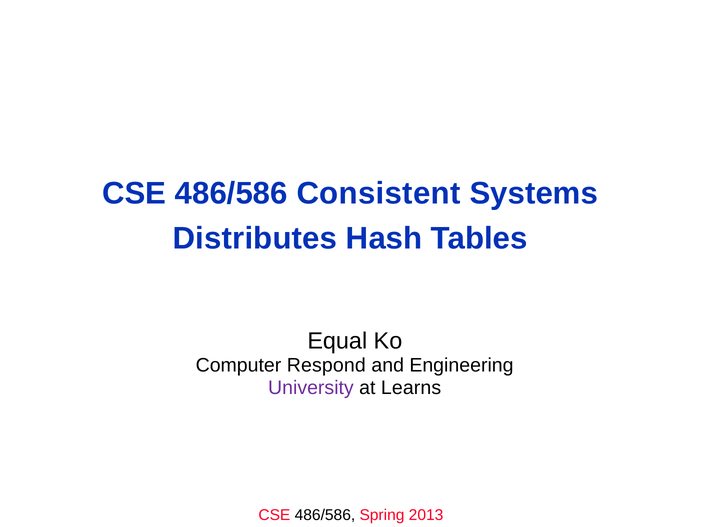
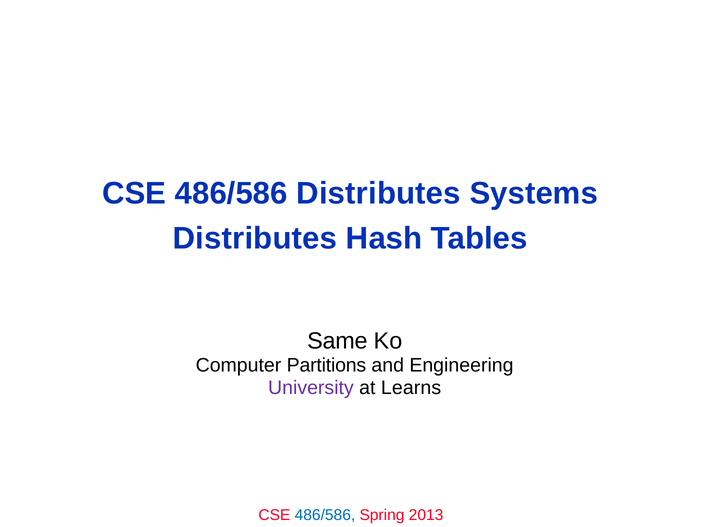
486/586 Consistent: Consistent -> Distributes (379, 193)
Equal: Equal -> Same (337, 341)
Respond: Respond -> Partitions (326, 365)
486/586 colour: black -> blue (325, 514)
